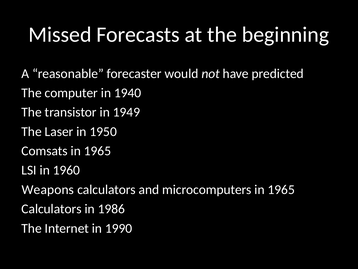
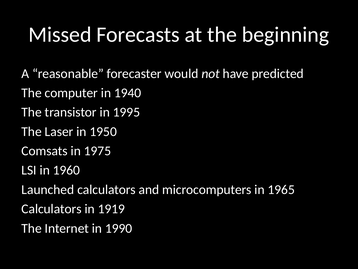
1949: 1949 -> 1995 (126, 112)
Comsats in 1965: 1965 -> 1975 (97, 151)
Weapons: Weapons -> Launched (48, 189)
1986: 1986 -> 1919 (111, 209)
